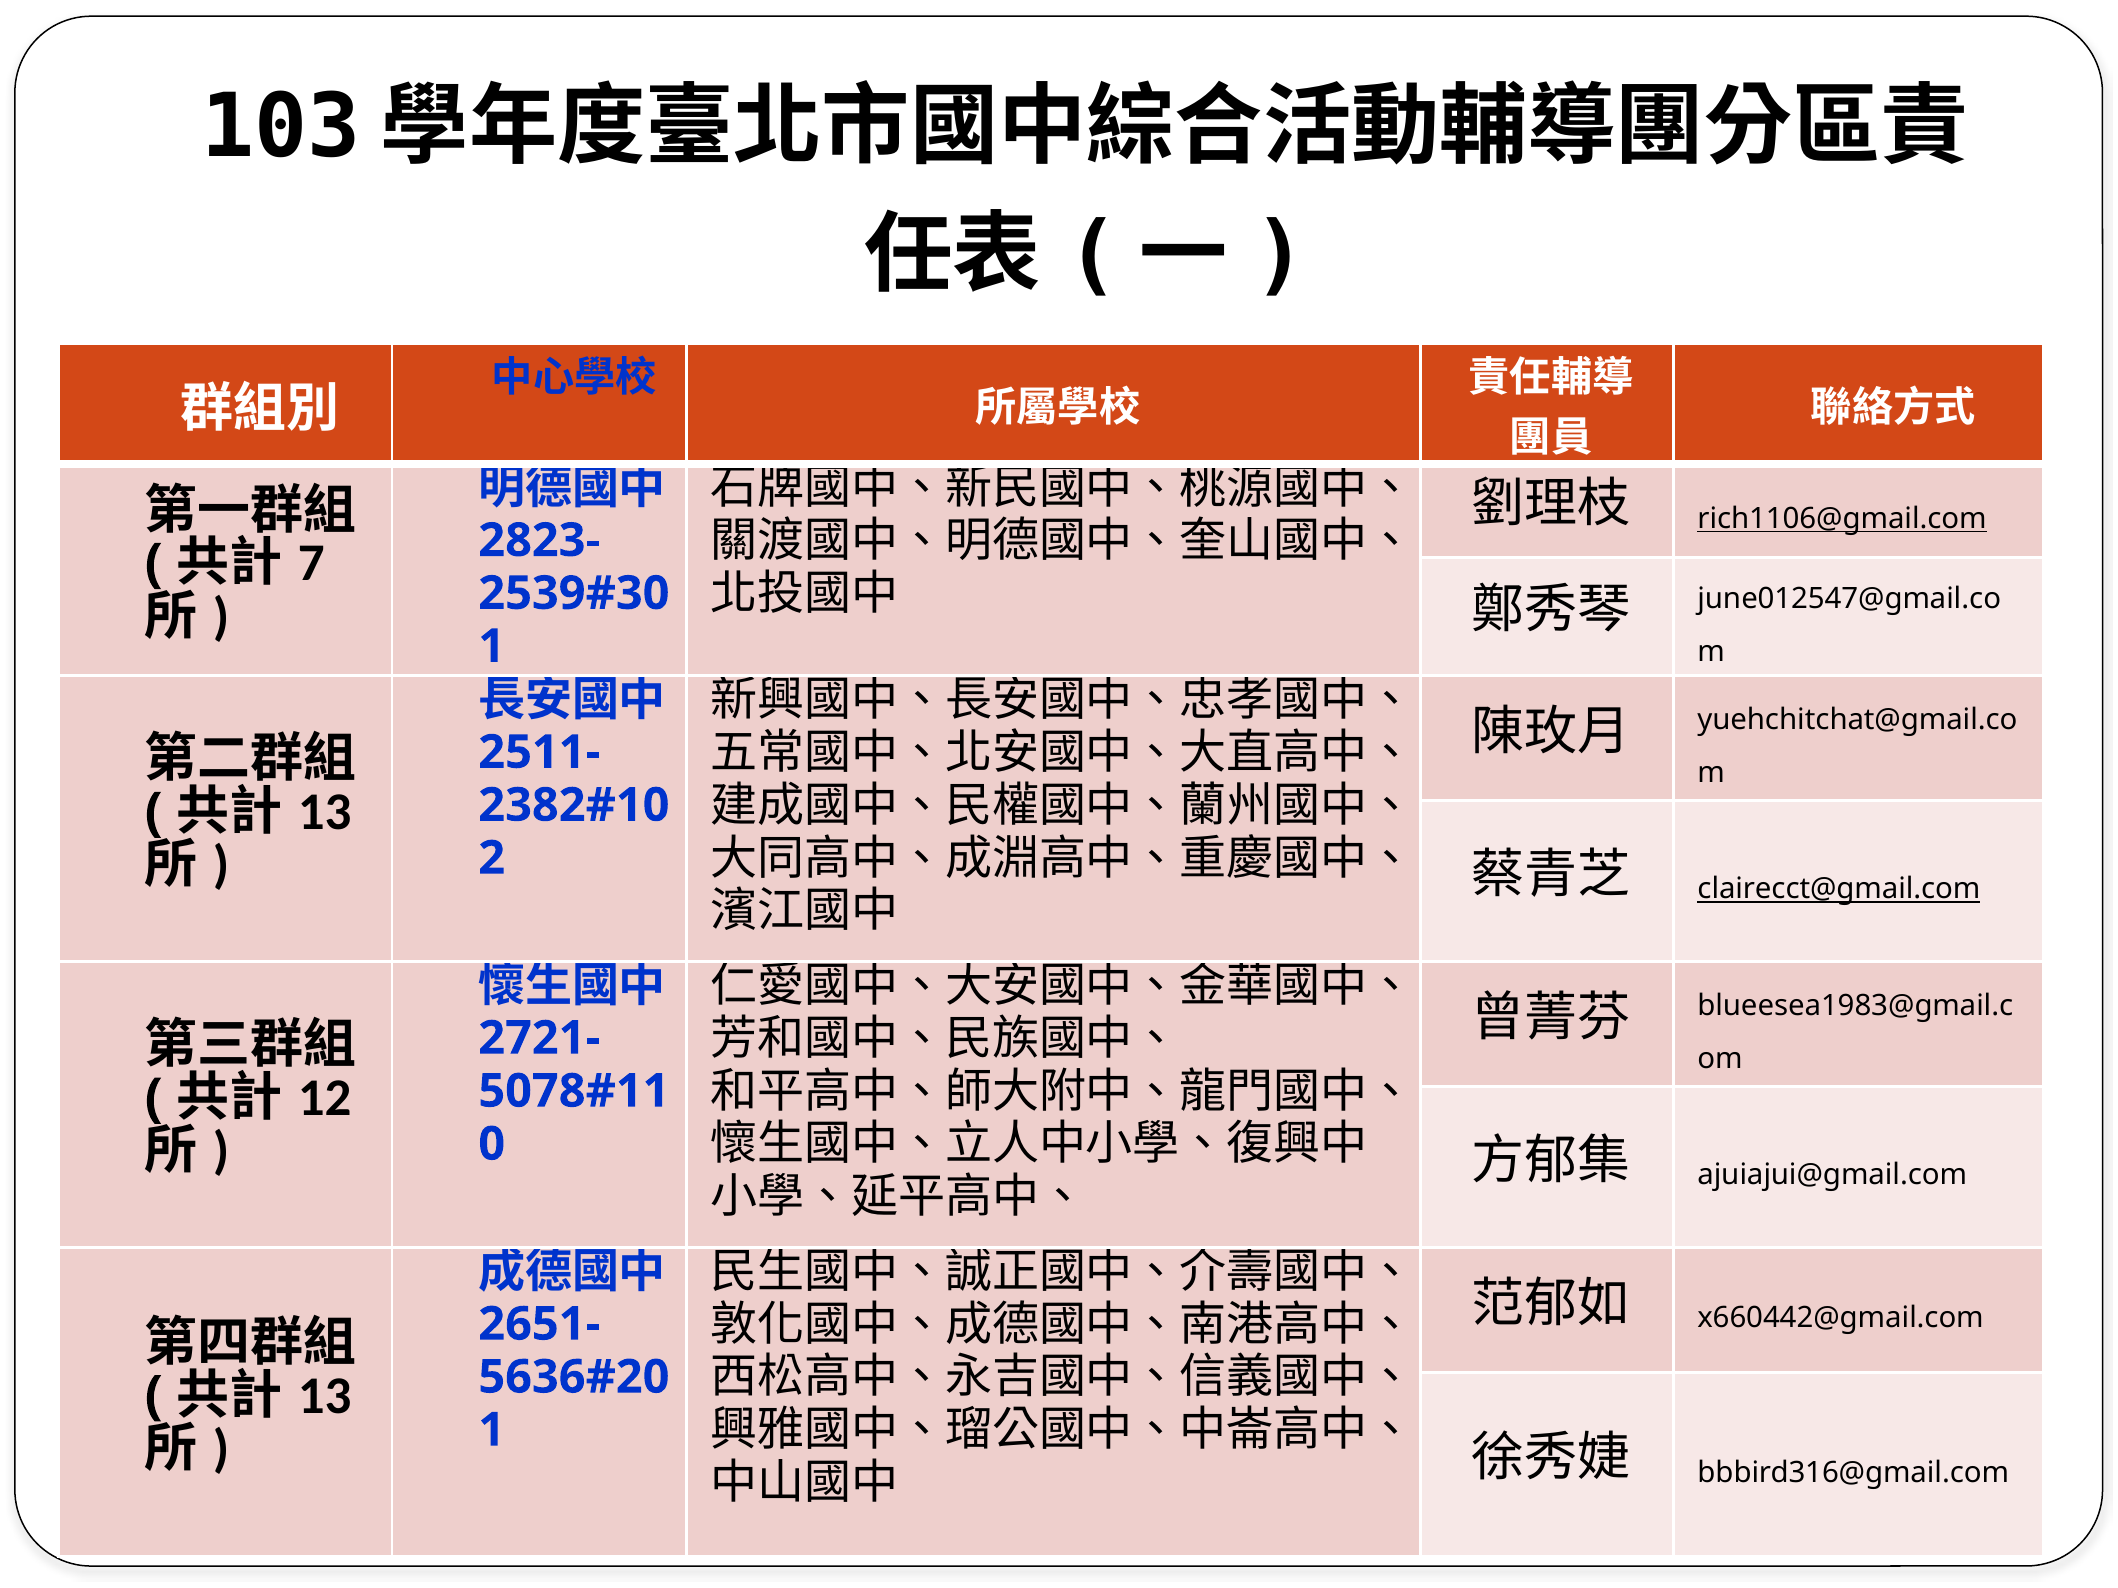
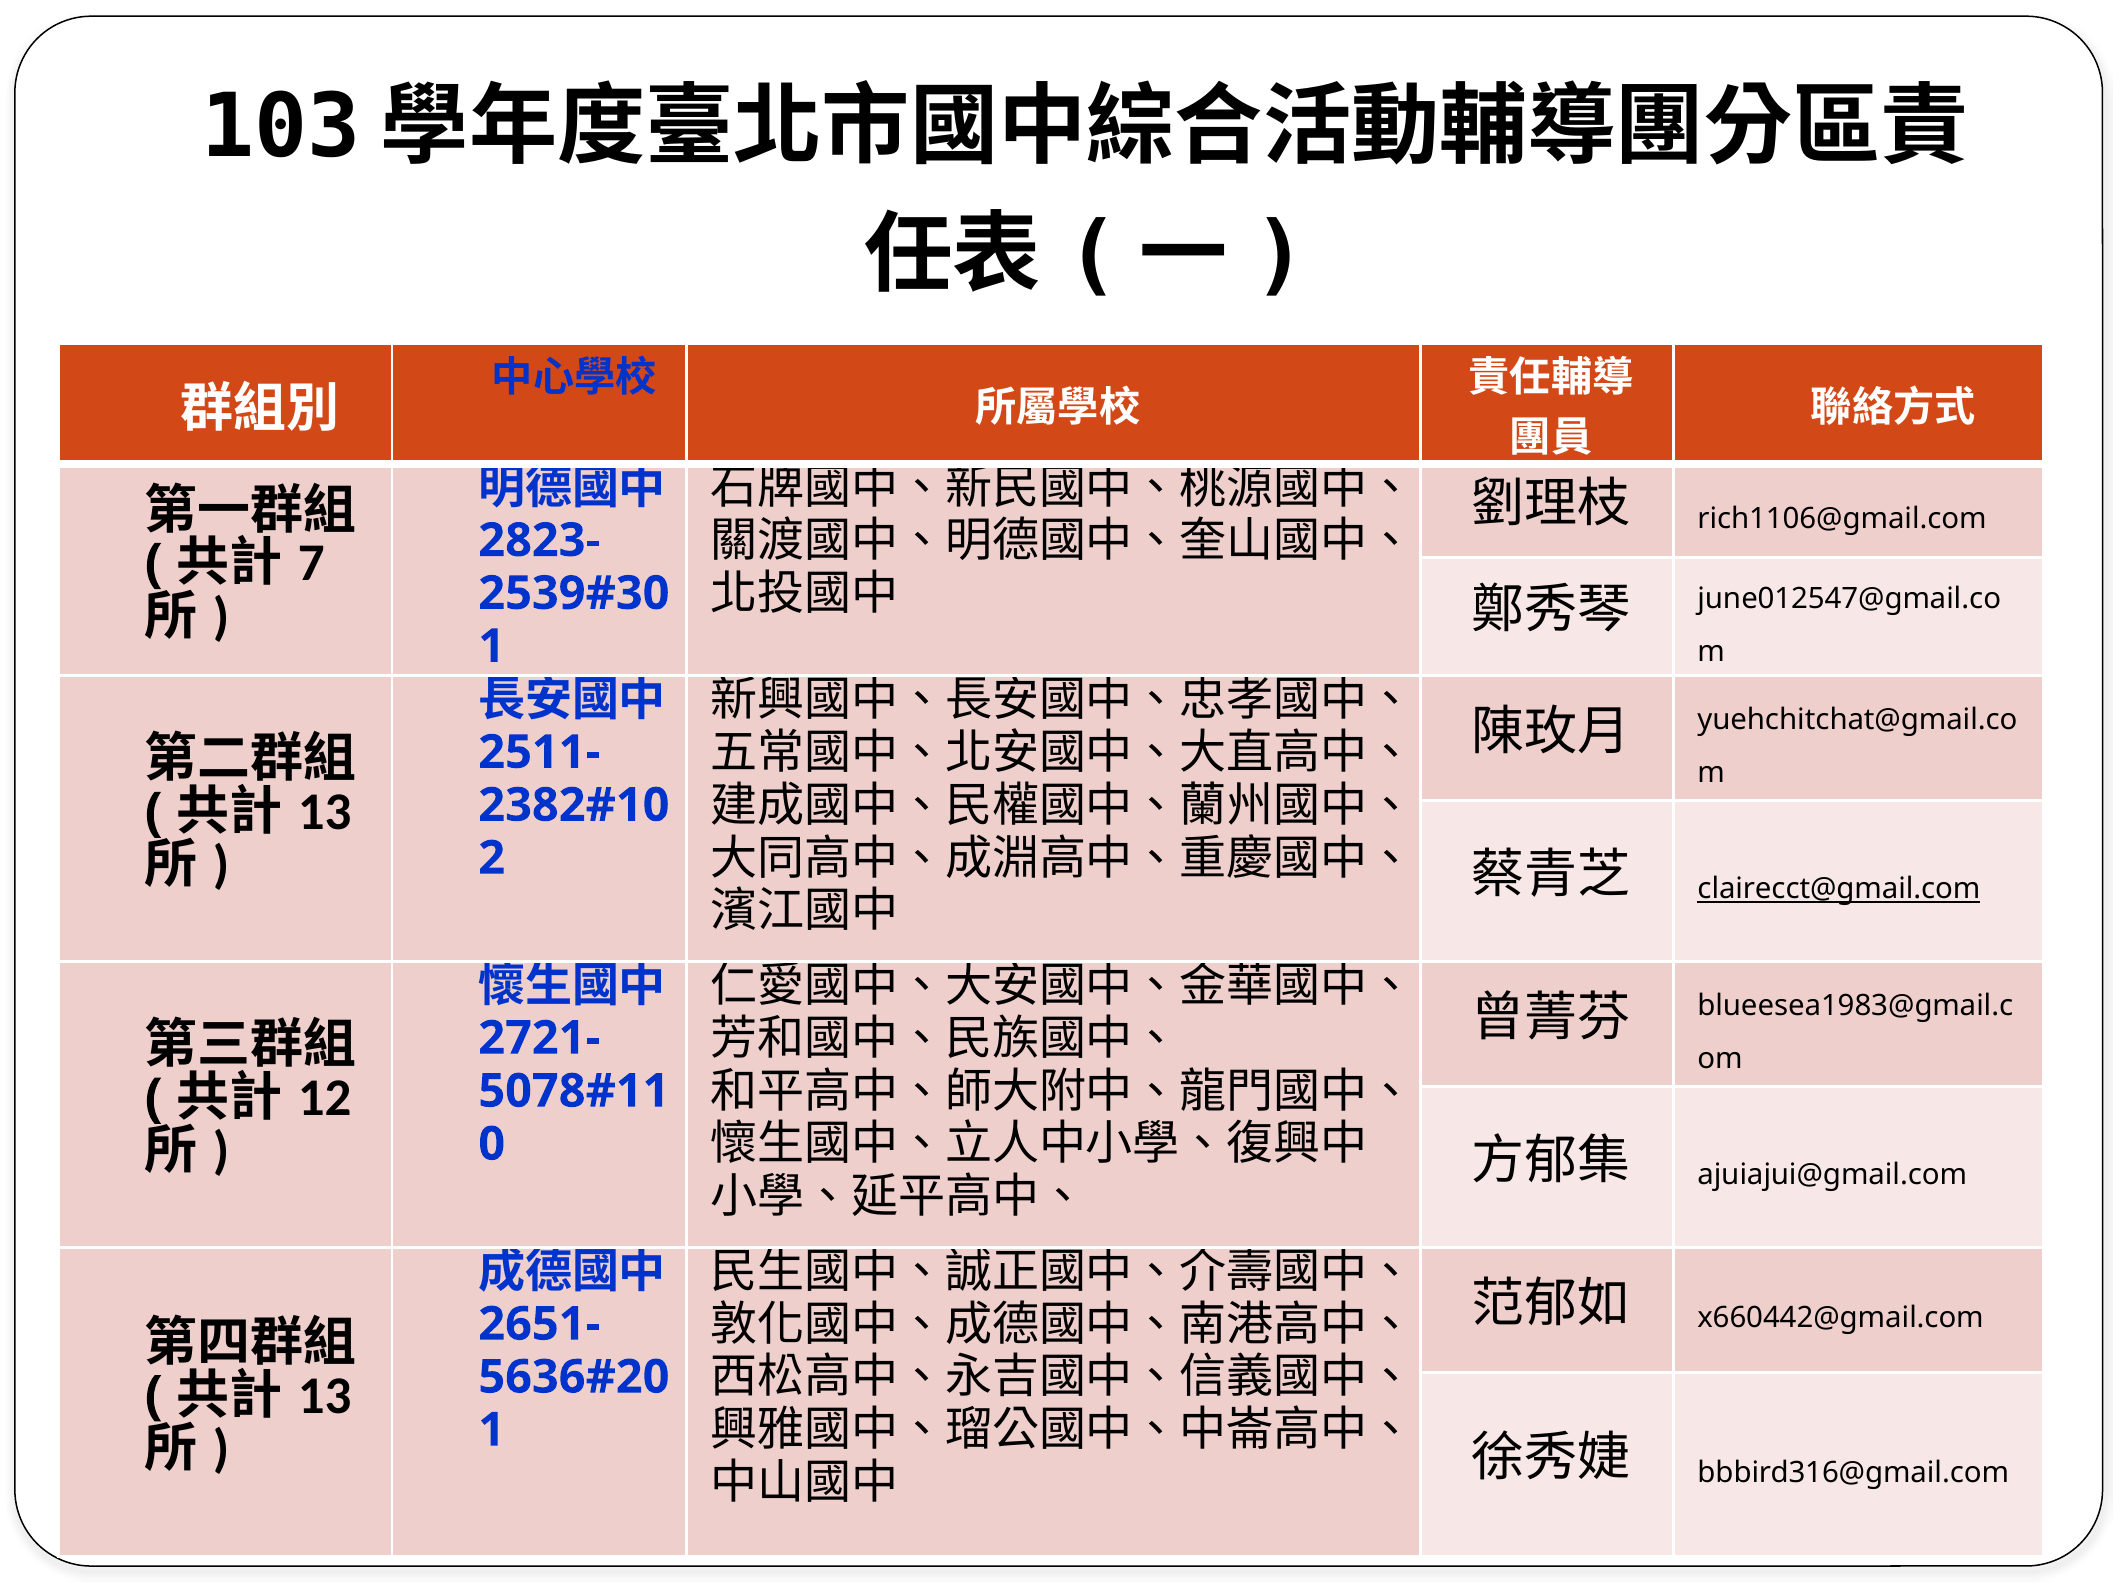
rich1106@gmail.com underline: present -> none (1842, 519)
